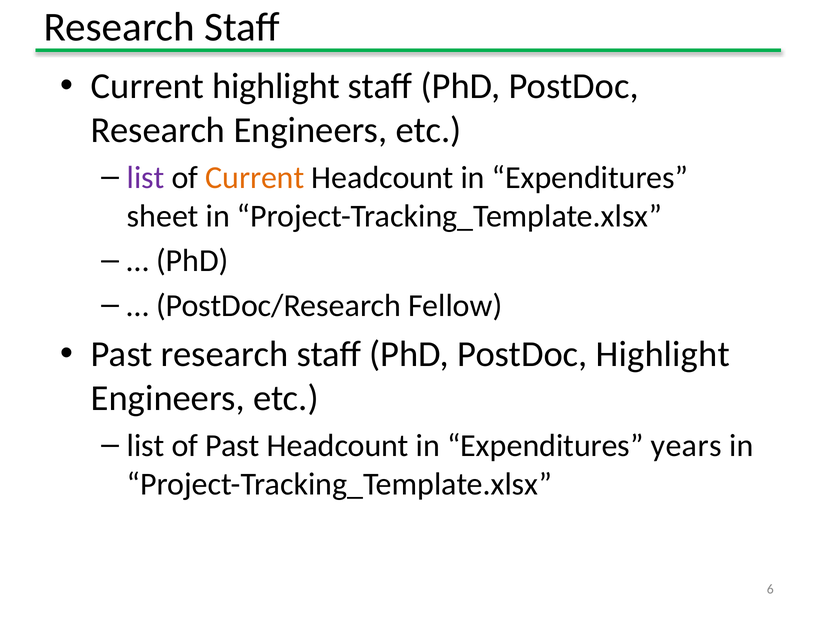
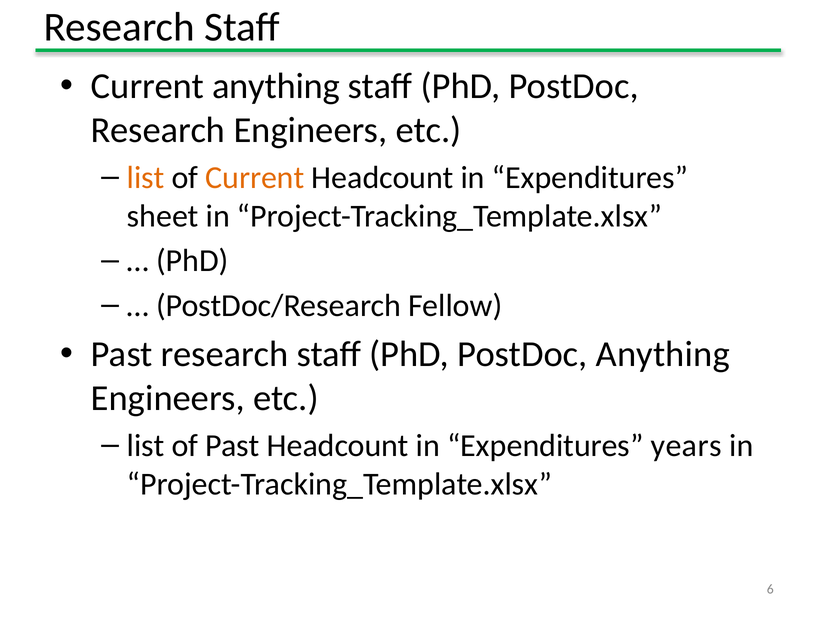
Current highlight: highlight -> anything (276, 86)
list colour: purple -> orange (146, 178)
PostDoc Highlight: Highlight -> Anything (663, 355)
